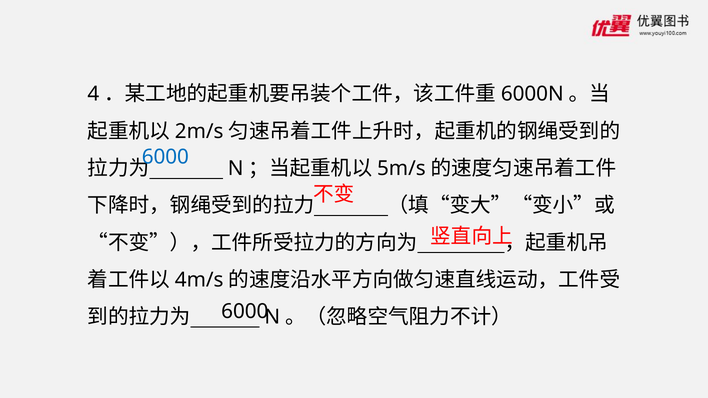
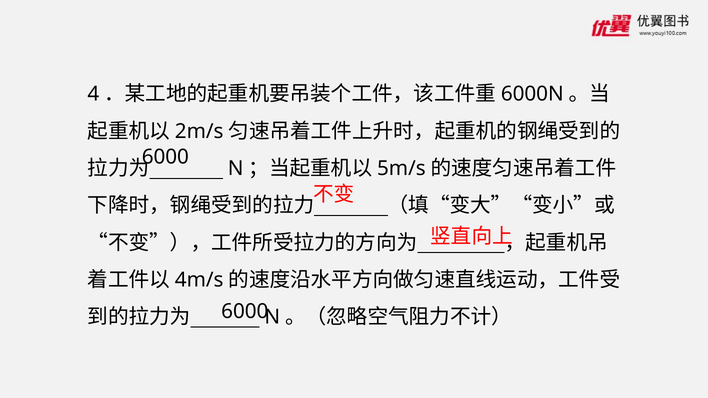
6000 colour: blue -> black (165, 157)
